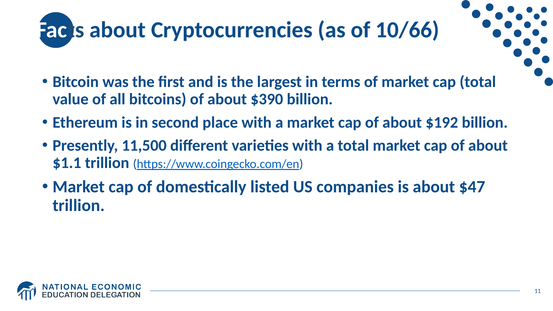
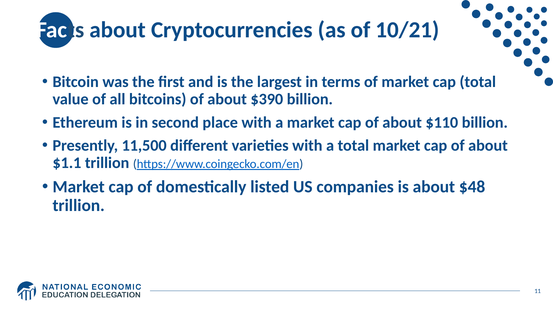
10/66: 10/66 -> 10/21 (407, 30)
$192: $192 -> $110 (442, 122)
$47: $47 -> $48 (472, 187)
